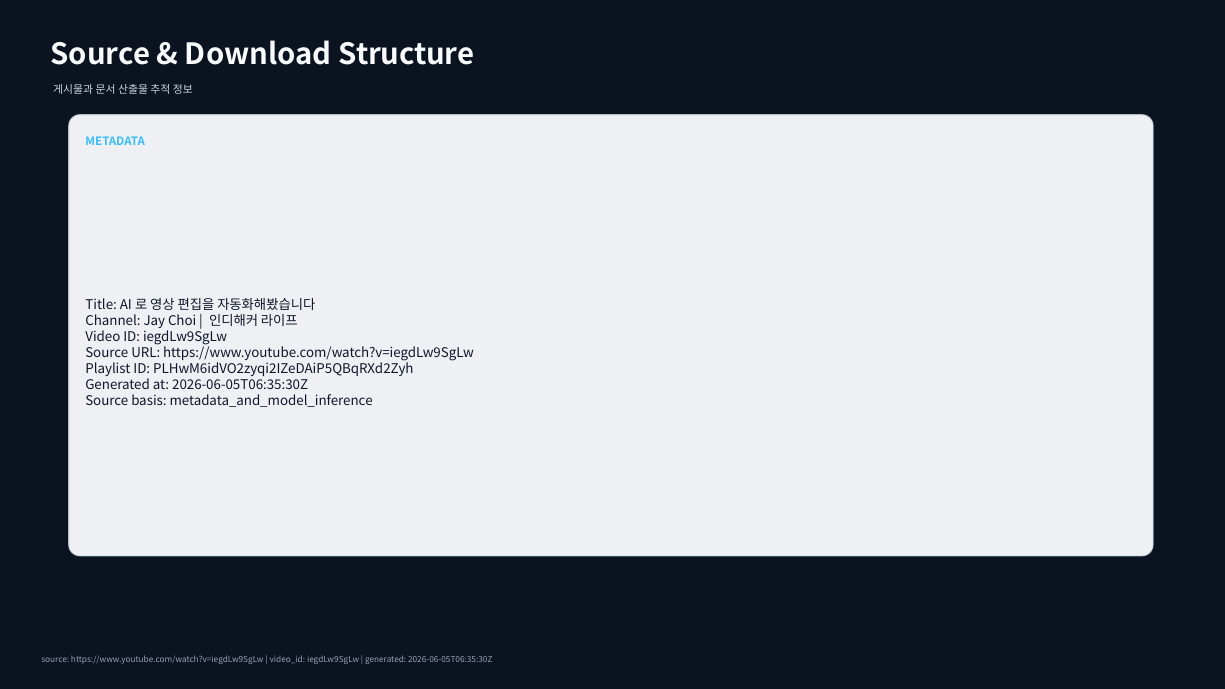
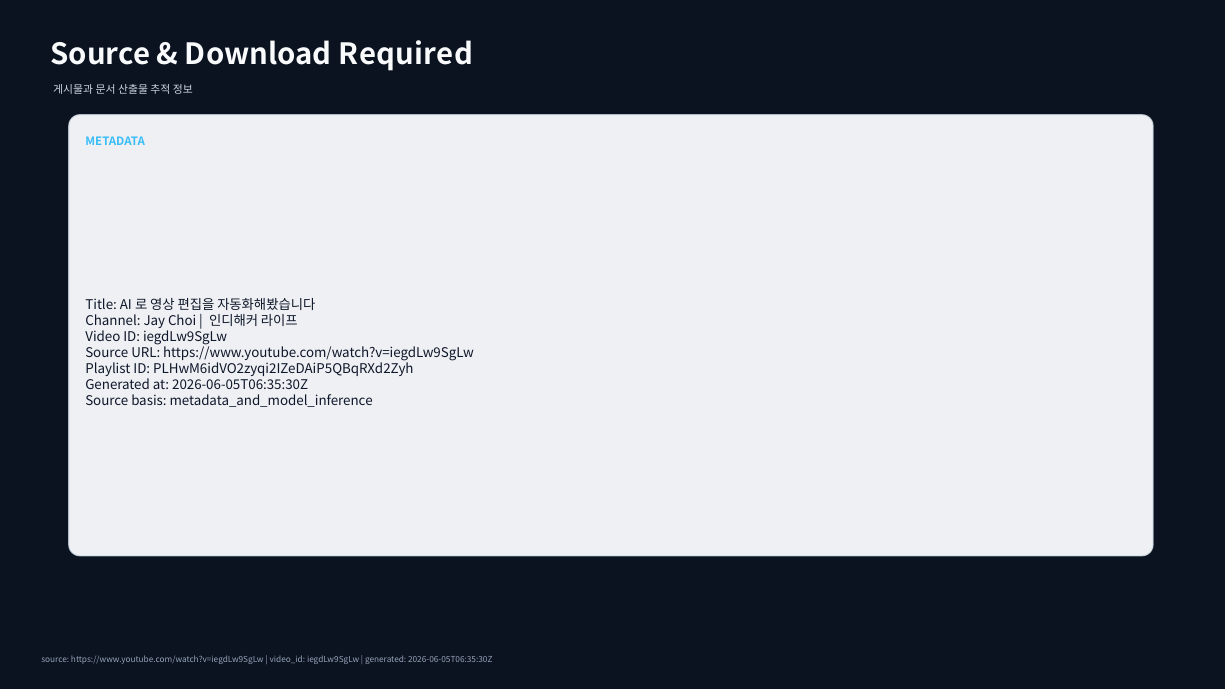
Structure: Structure -> Required (406, 55)
